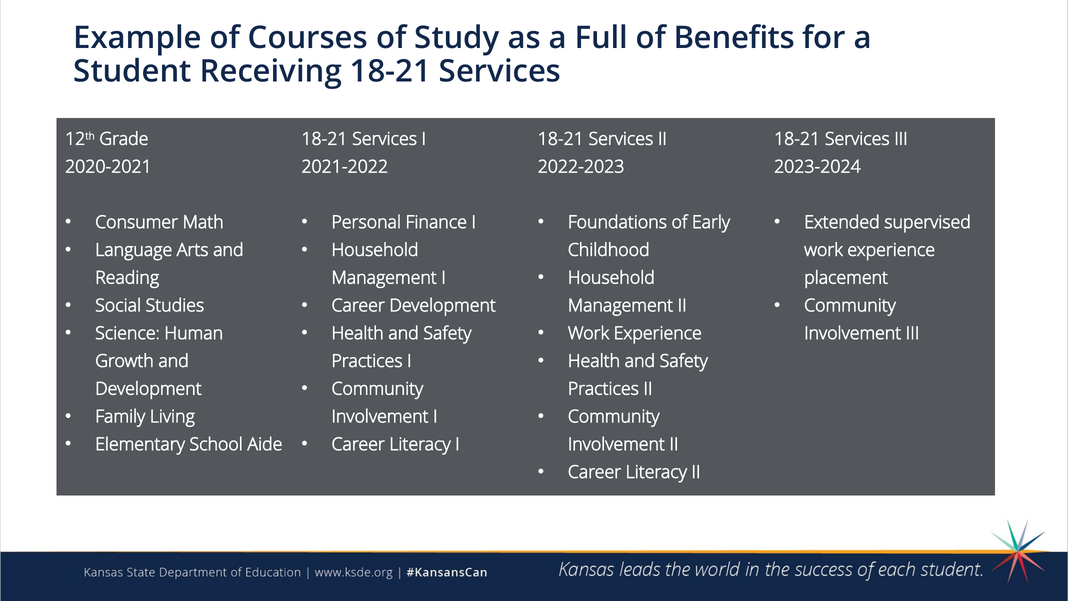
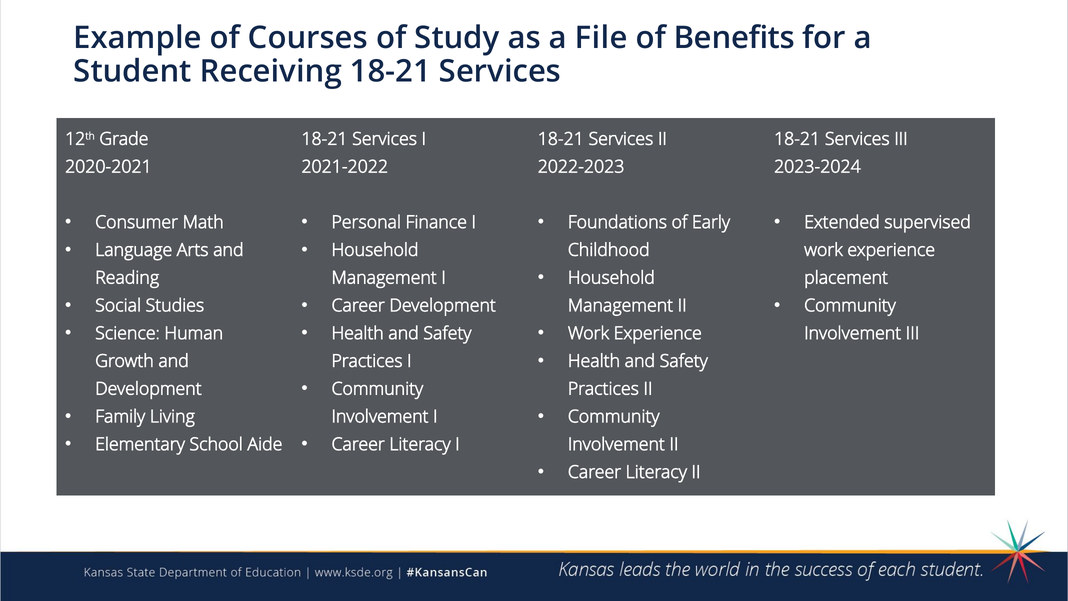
Full: Full -> File (601, 38)
